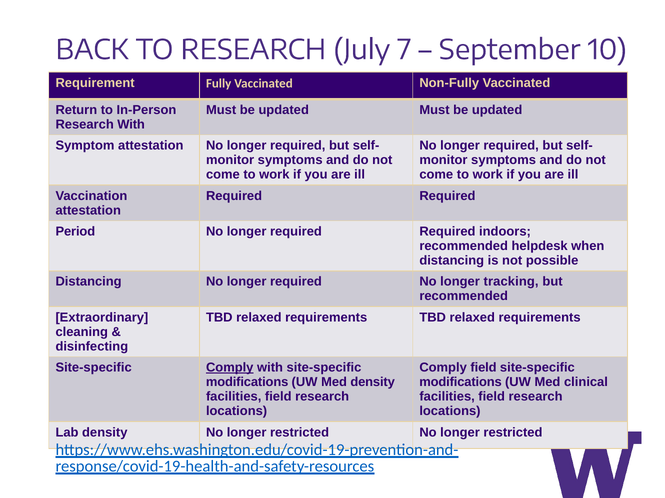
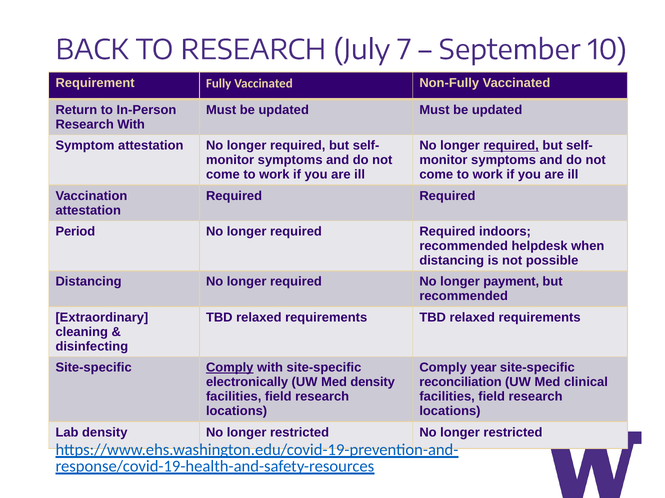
required underline: none -> present (511, 146)
tracking: tracking -> payment (511, 282)
Comply field: field -> year (484, 368)
modifications: modifications -> electronically (247, 383)
modifications: modifications -> reconciliation (461, 383)
